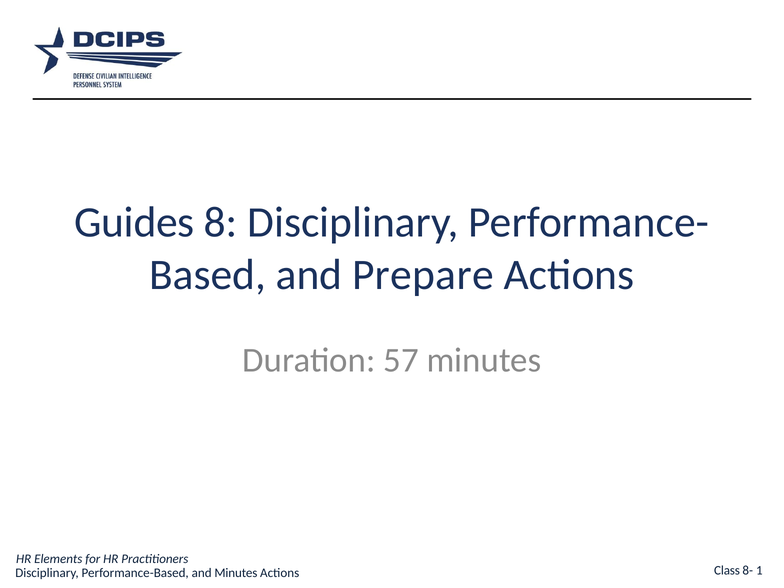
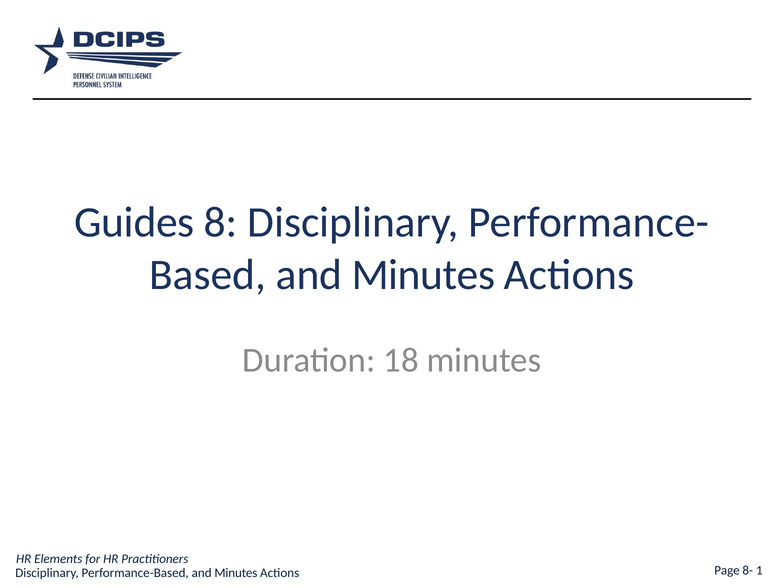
Prepare: Prepare -> Minutes (423, 275)
57: 57 -> 18 (401, 360)
Class: Class -> Page (727, 571)
